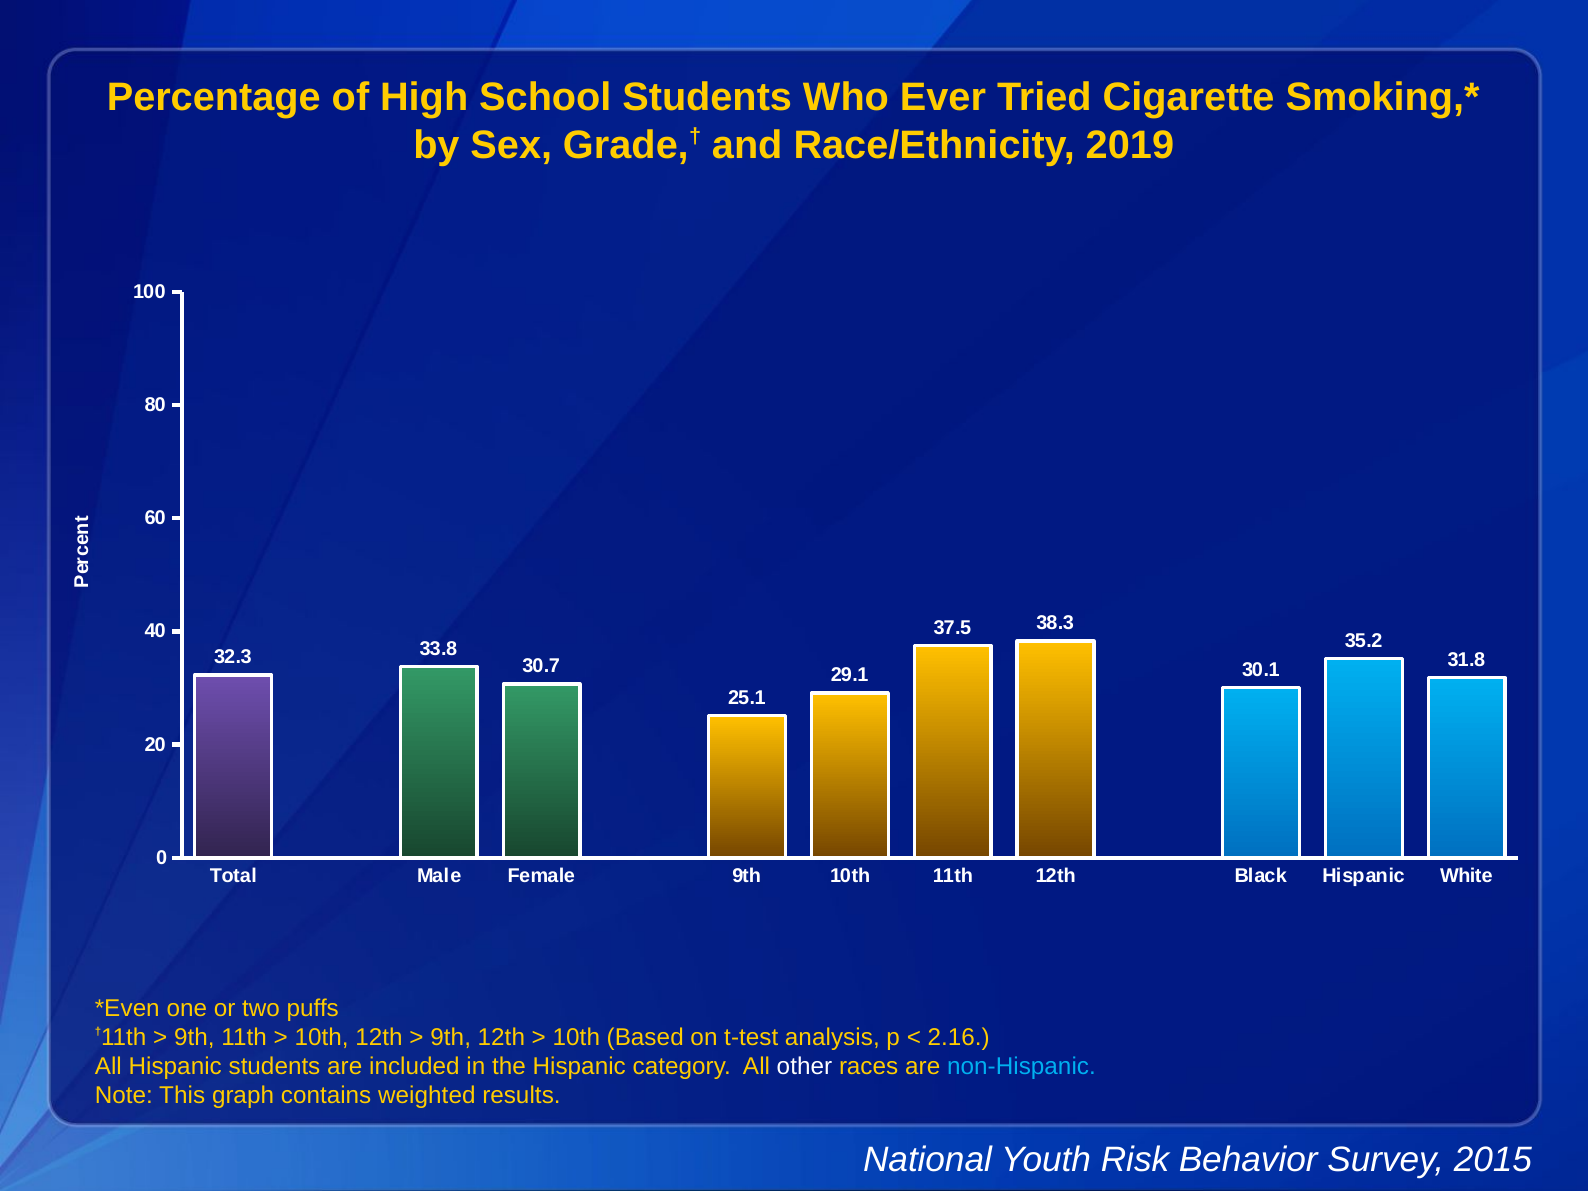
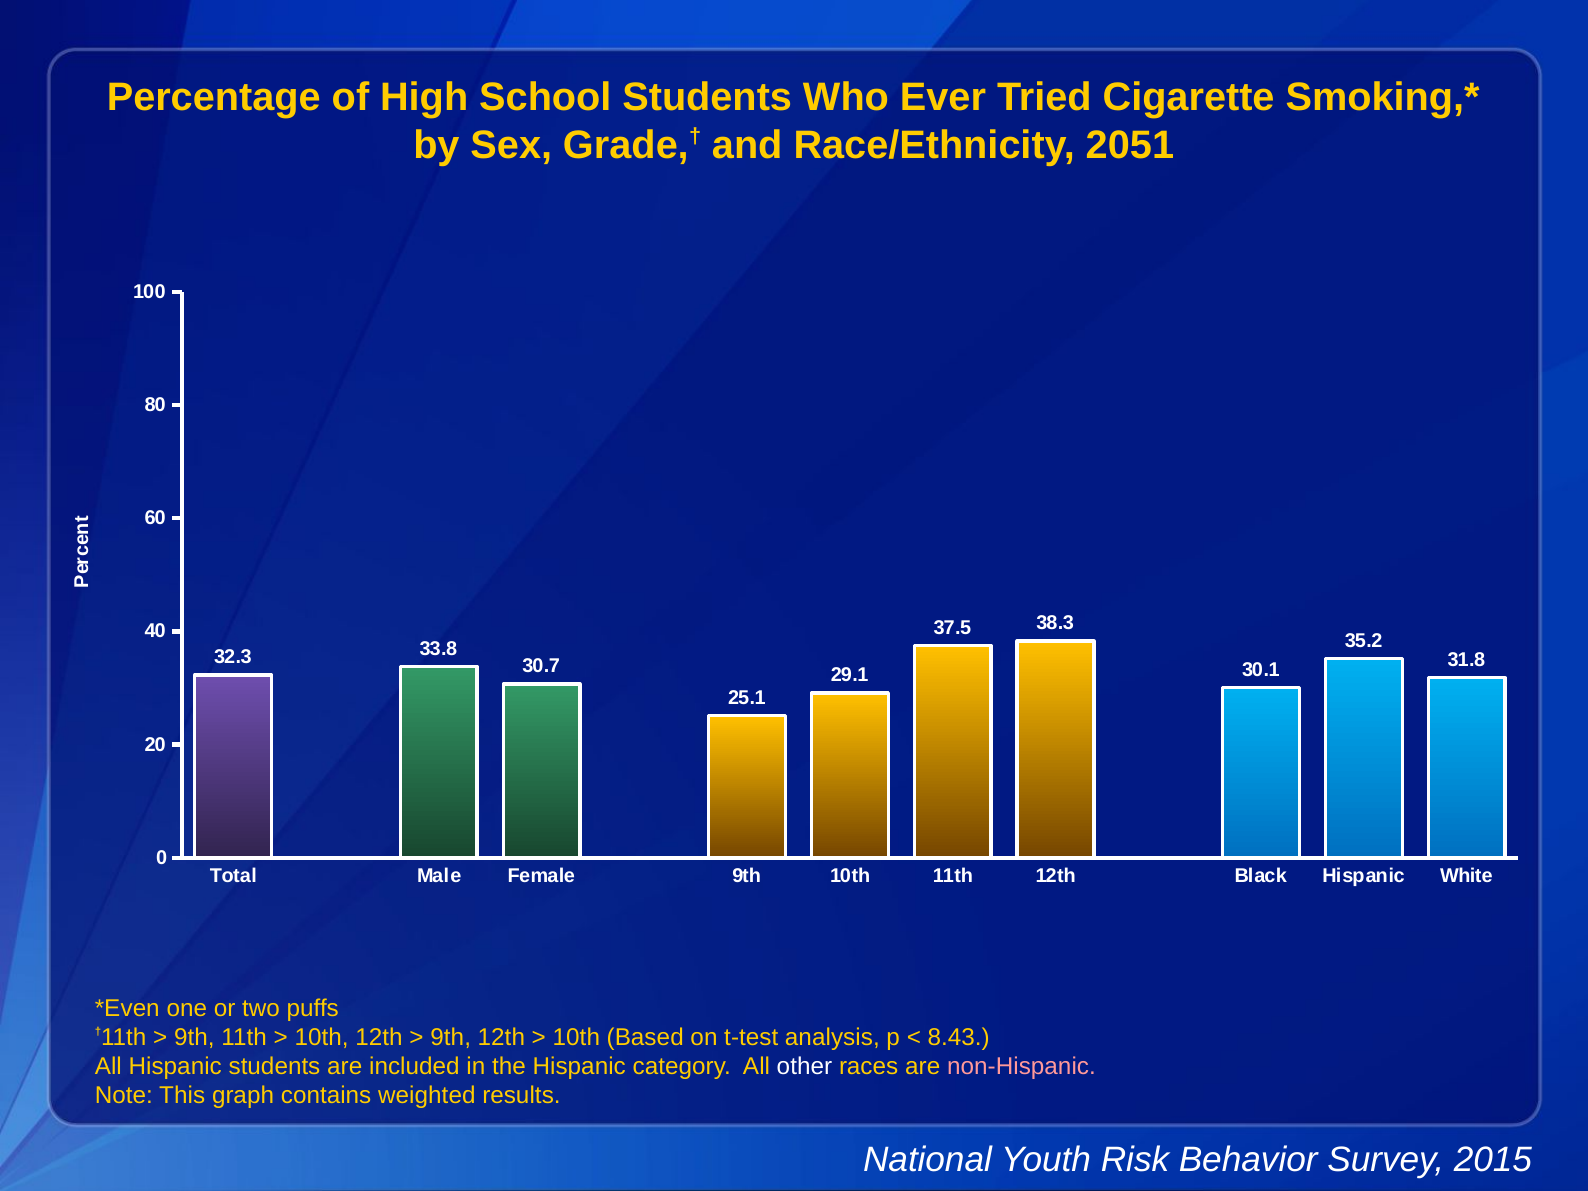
2019: 2019 -> 2051 (1130, 146)
2.16: 2.16 -> 8.43 (959, 1038)
non-Hispanic colour: light blue -> pink (1021, 1067)
